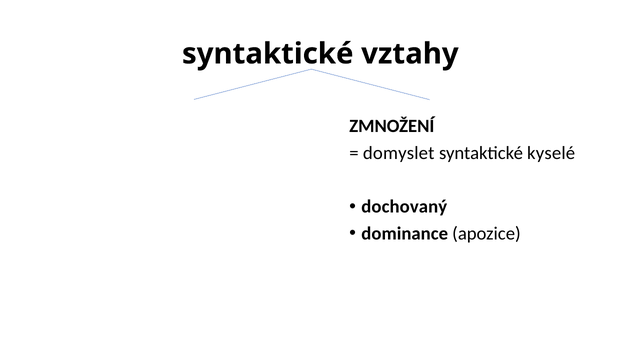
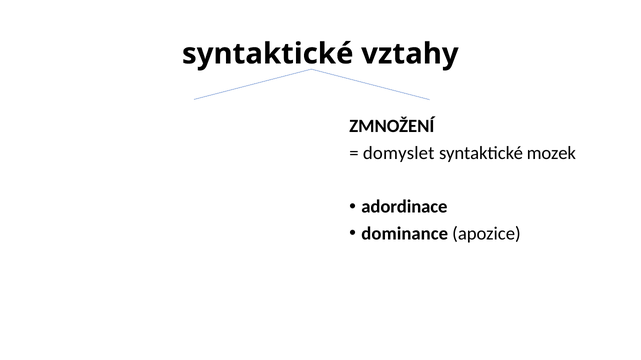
kyselé: kyselé -> mozek (551, 153)
dochovaný: dochovaný -> adordinace (404, 207)
